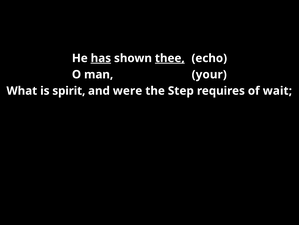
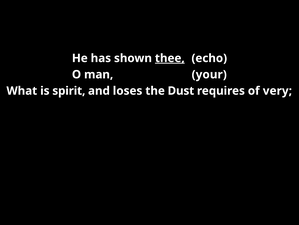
has underline: present -> none (101, 58)
were: were -> loses (128, 91)
Step: Step -> Dust (181, 91)
wait: wait -> very (277, 91)
